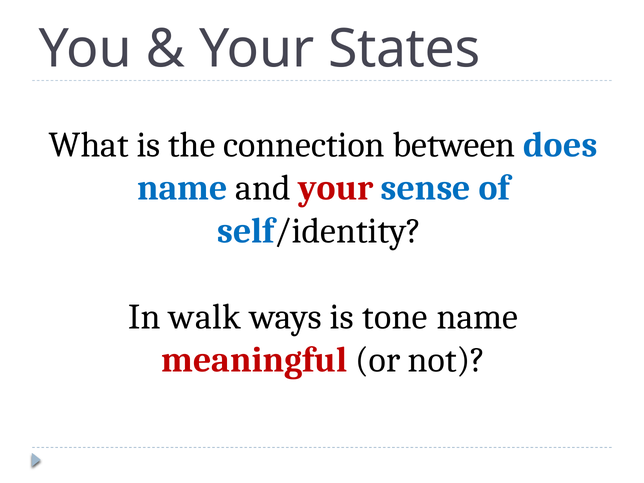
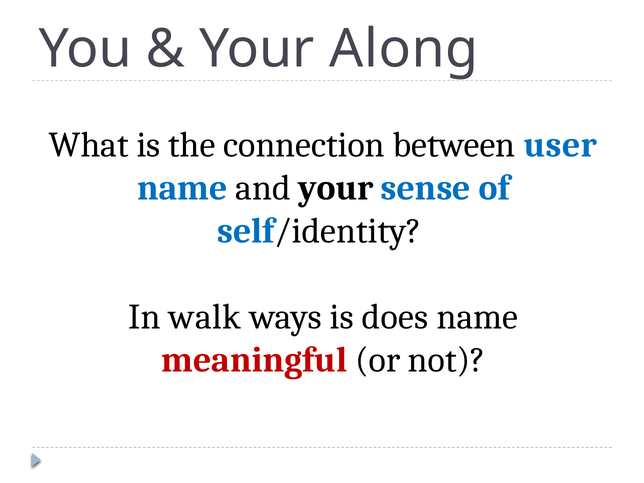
States: States -> Along (404, 49)
does: does -> user (560, 145)
your colour: red -> black (336, 188)
tone: tone -> does (395, 317)
